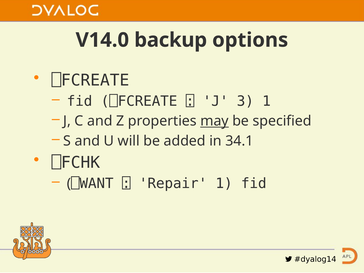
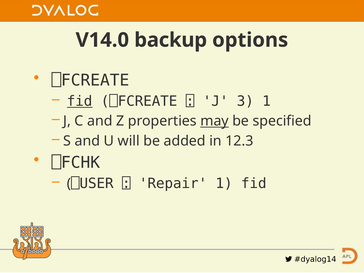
fid underline: none -> present (80, 101)
34.1: 34.1 -> 12.3 (239, 141)
⎕WANT: ⎕WANT -> ⎕USER (92, 183)
